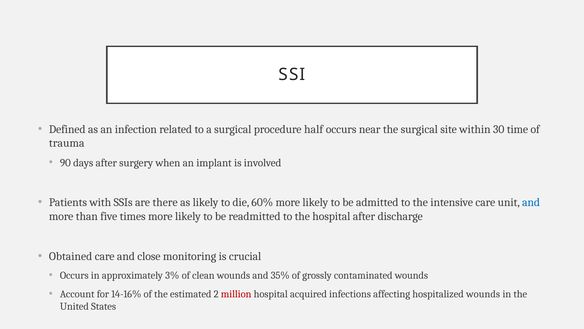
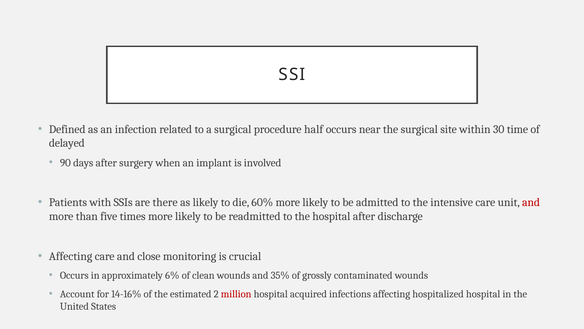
trauma: trauma -> delayed (67, 143)
and colour: blue -> red (531, 202)
Obtained: Obtained -> Affecting (71, 256)
3%: 3% -> 6% (172, 275)
hospitalized wounds: wounds -> hospital (483, 293)
